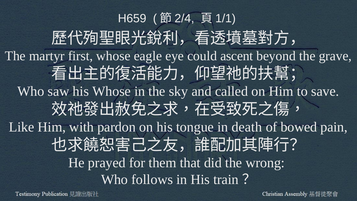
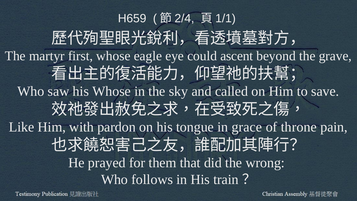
death: death -> grace (247, 127)
bowed: bowed -> throne (299, 127)
